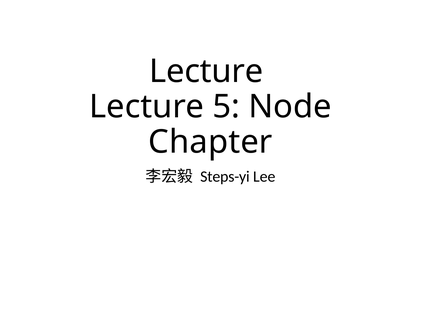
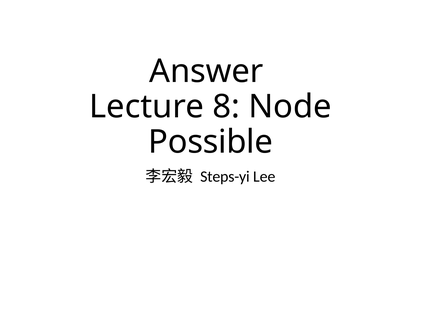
Lecture: Lecture -> Answer (206, 71)
5: 5 -> 8 (226, 107)
Chapter: Chapter -> Possible (211, 142)
